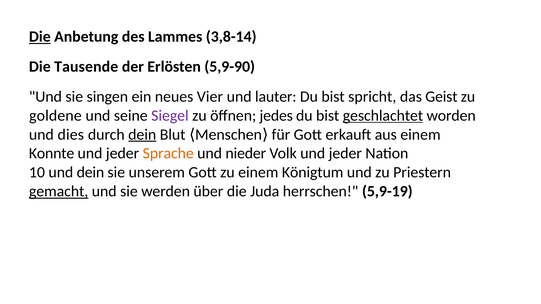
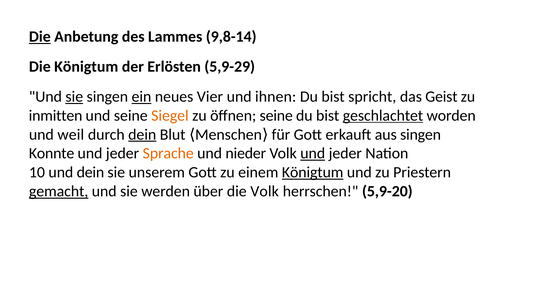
3,8-14: 3,8-14 -> 9,8-14 (231, 37)
Die Tausende: Tausende -> Königtum (86, 67)
5,9-90: 5,9-90 -> 5,9-29 (230, 67)
sie underline: none -> present (74, 97)
ein underline: none -> present (141, 97)
lauter: lauter -> ihnen (276, 97)
goldene: goldene -> inmitten (56, 116)
Siegel colour: purple -> orange (170, 116)
öffnen jedes: jedes -> seine (276, 116)
dies: dies -> weil (71, 135)
aus einem: einem -> singen (421, 135)
und underline: none -> present (313, 154)
Königtum underline: none -> present (313, 173)
die Juda: Juda -> Volk (265, 191)
5,9-19: 5,9-19 -> 5,9-20 (387, 191)
